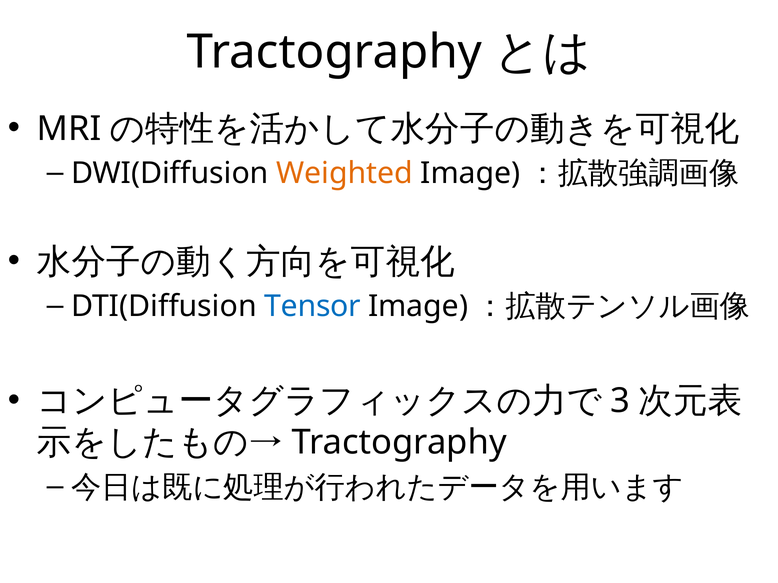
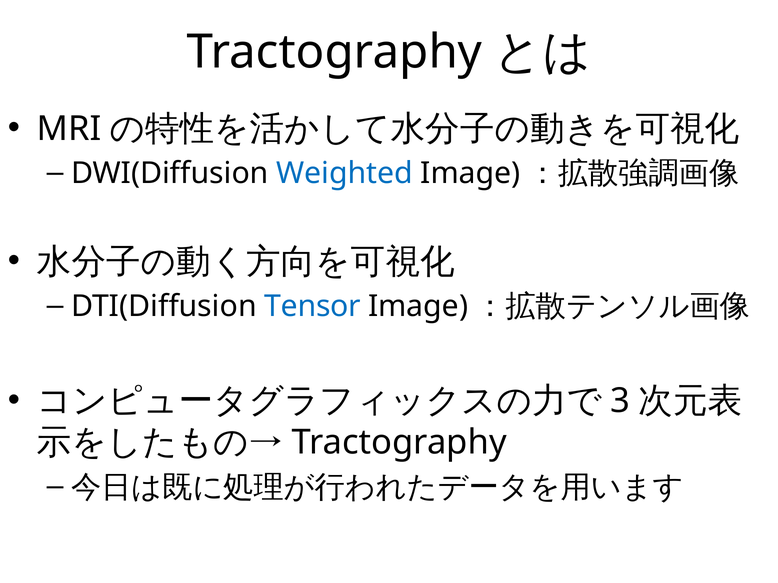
Weighted colour: orange -> blue (345, 174)
